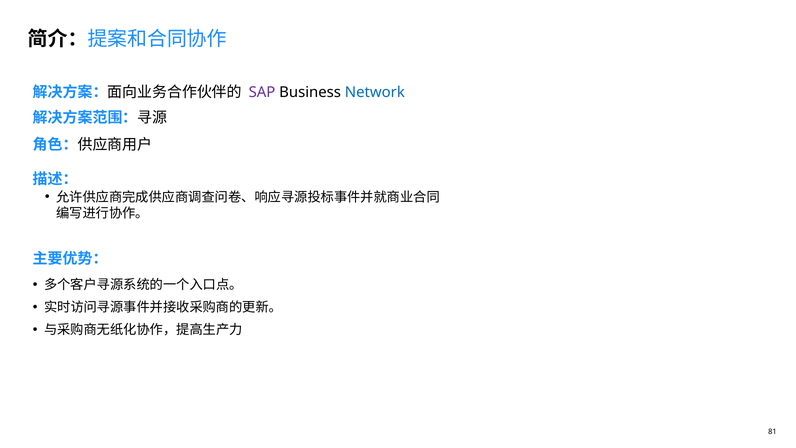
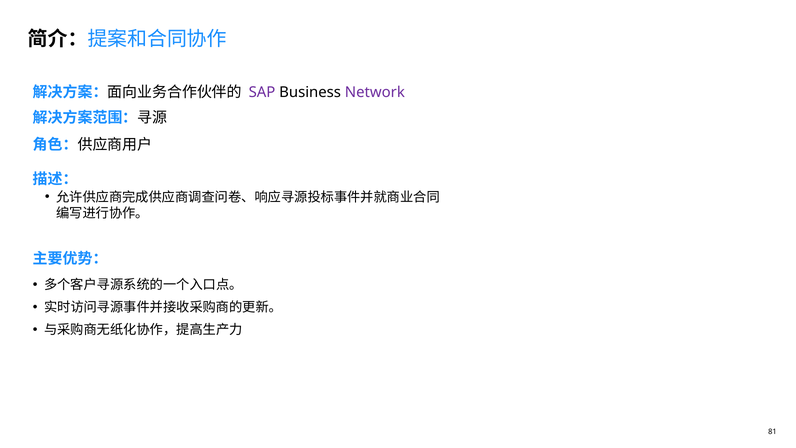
Network colour: blue -> purple (375, 92)
